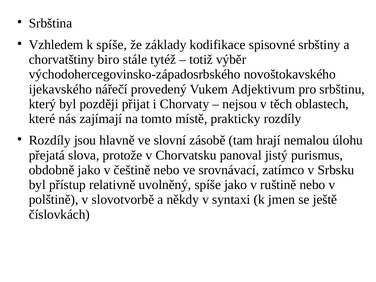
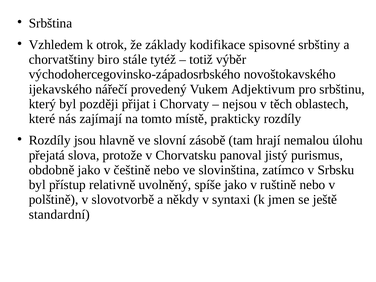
k spíše: spíše -> otrok (112, 45)
srovnávací: srovnávací -> slovinština (229, 170)
číslovkách: číslovkách -> standardní (59, 214)
